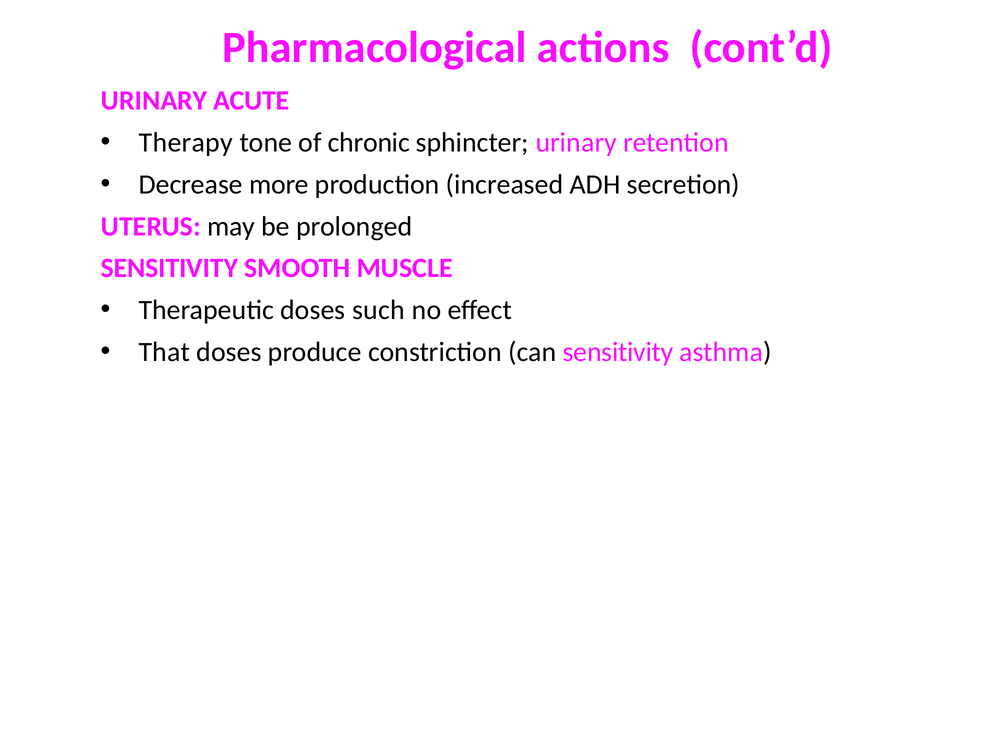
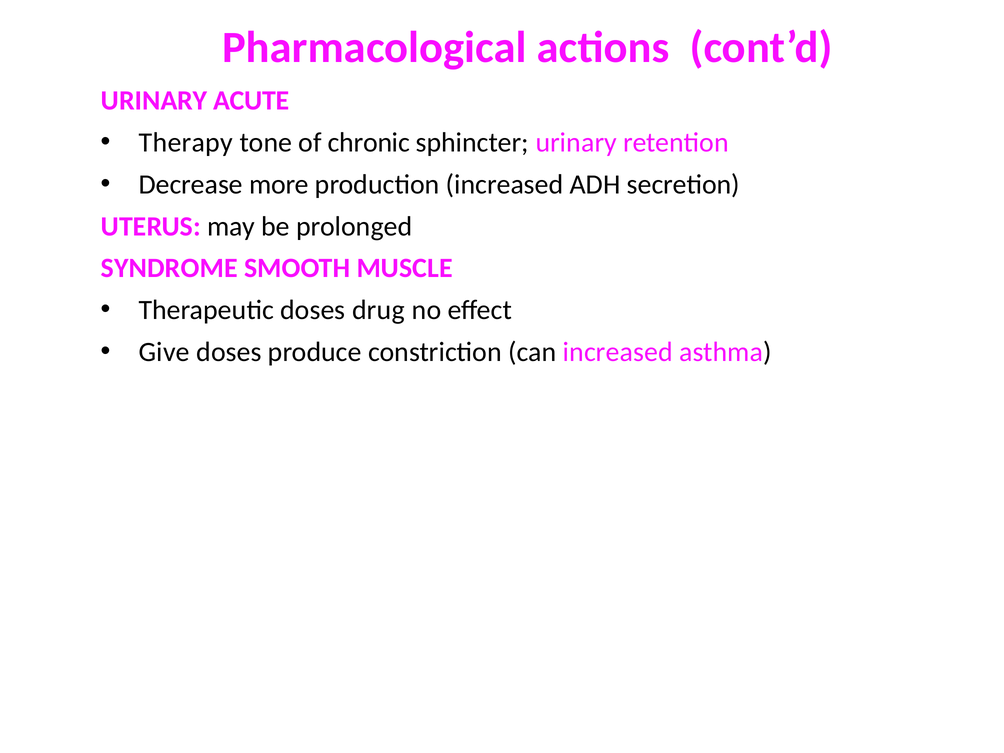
SENSITIVITY: SENSITIVITY -> SYNDROME (169, 268)
such: such -> drug (378, 310)
That: That -> Give (164, 352)
can sensitivity: sensitivity -> increased (618, 352)
